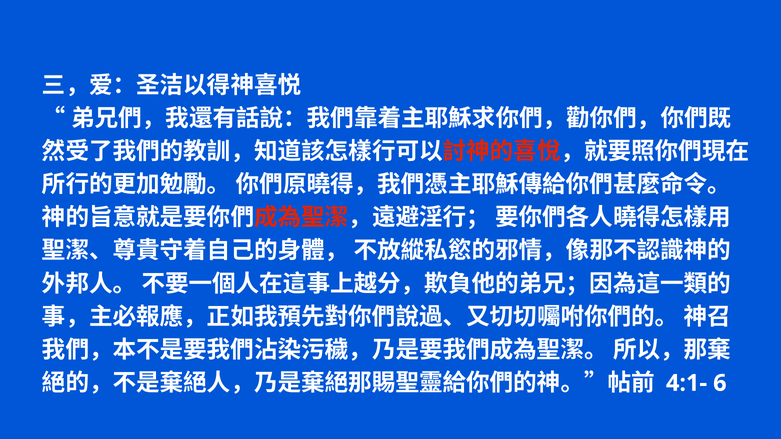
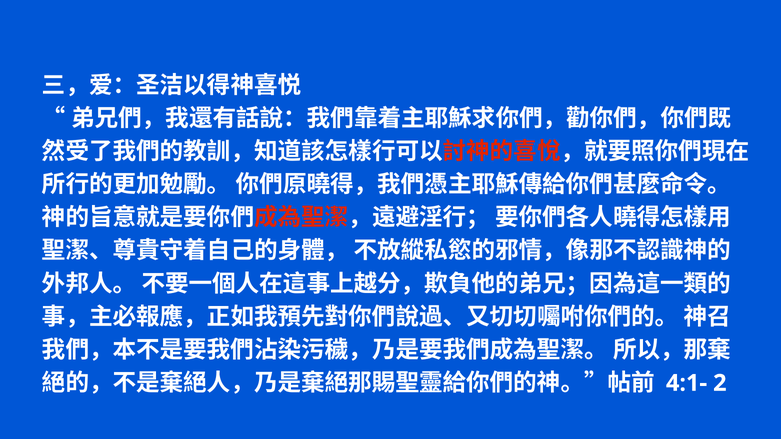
6: 6 -> 2 (720, 383)
